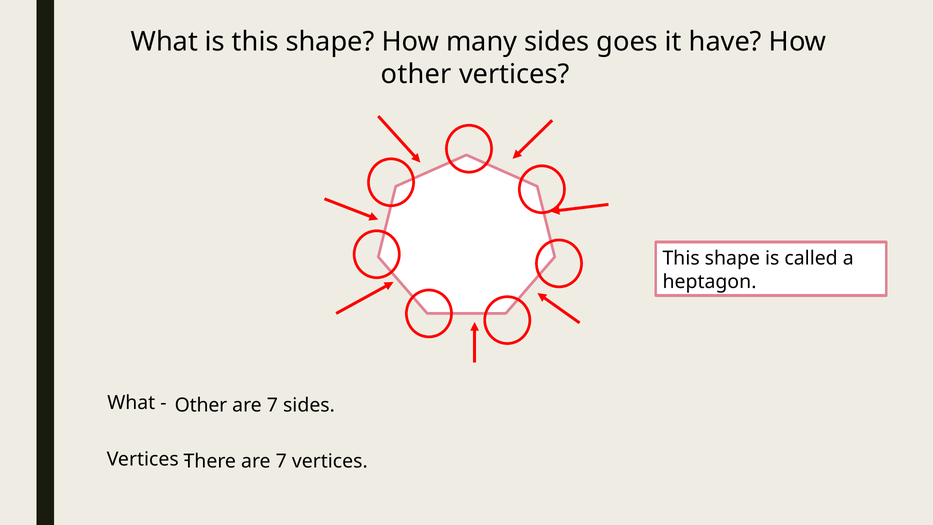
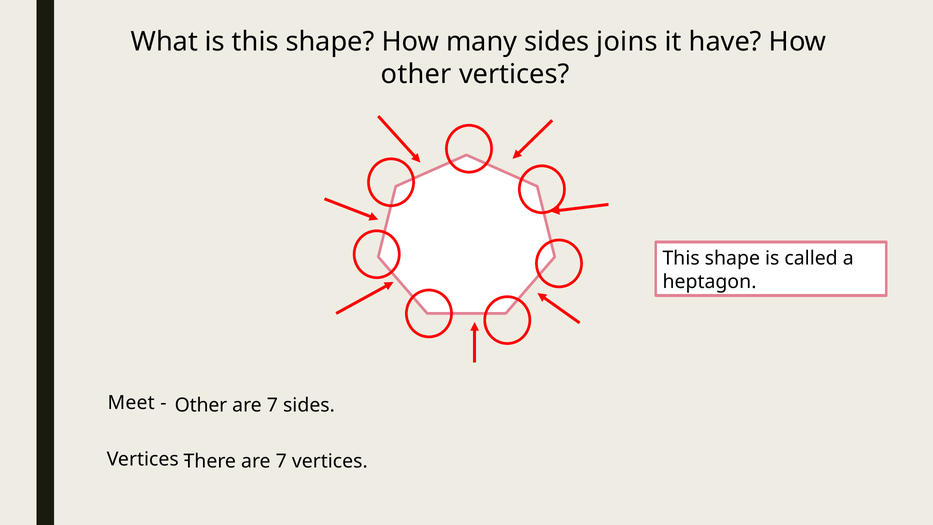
goes: goes -> joins (627, 42)
What: What -> Meet (131, 403)
